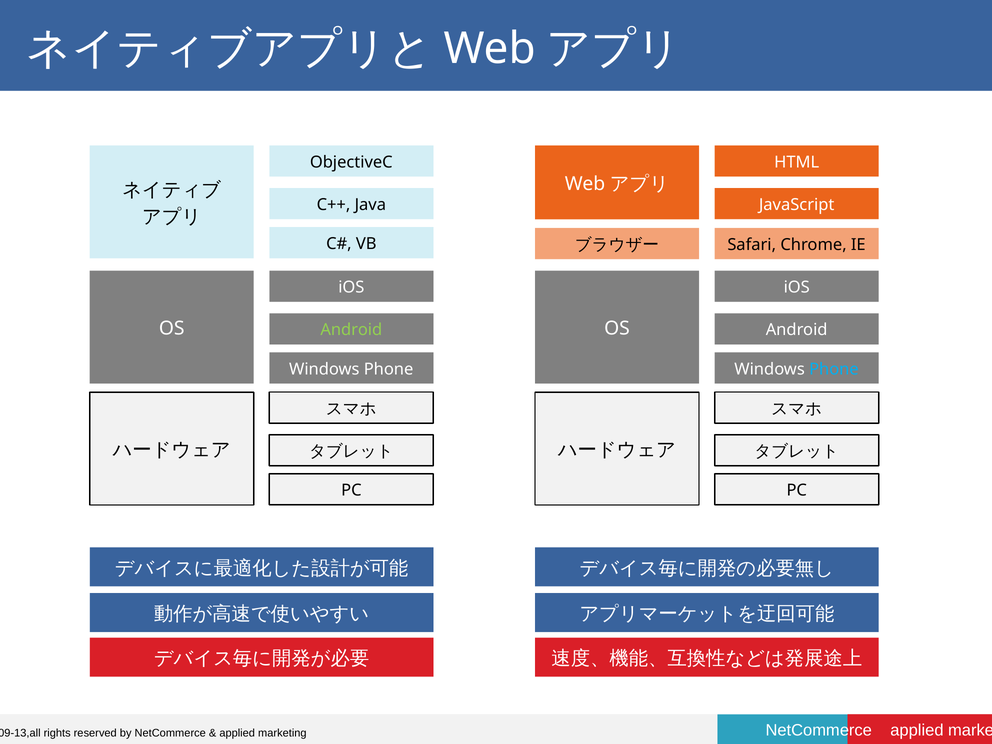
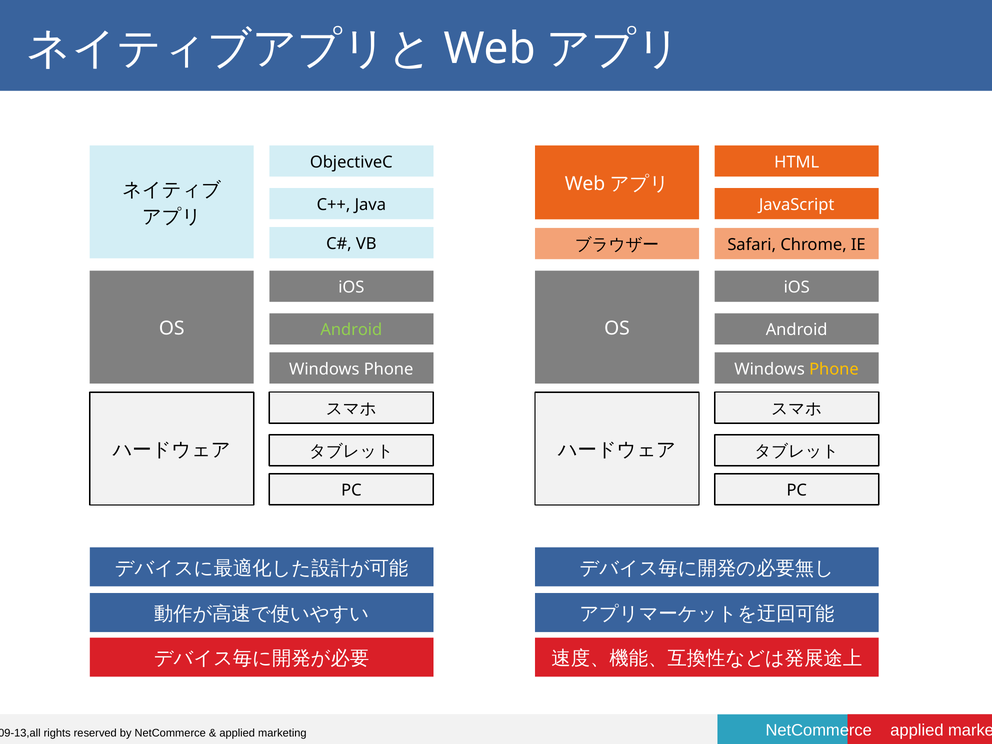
Phone colour: light blue -> yellow (834, 369)
